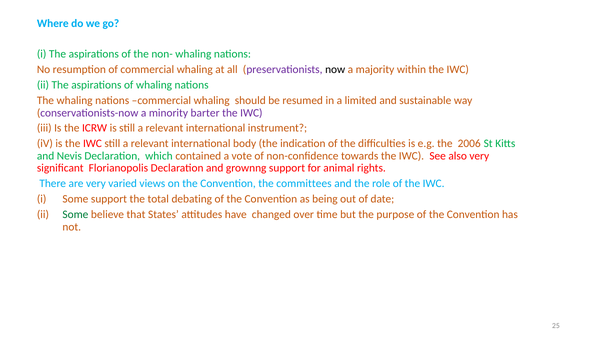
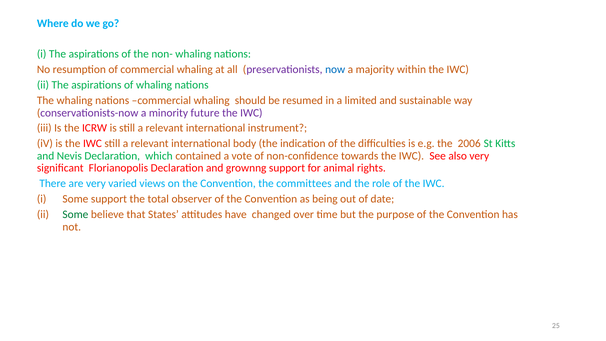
now colour: black -> blue (335, 70)
barter: barter -> future (205, 113)
debating: debating -> observer (192, 199)
